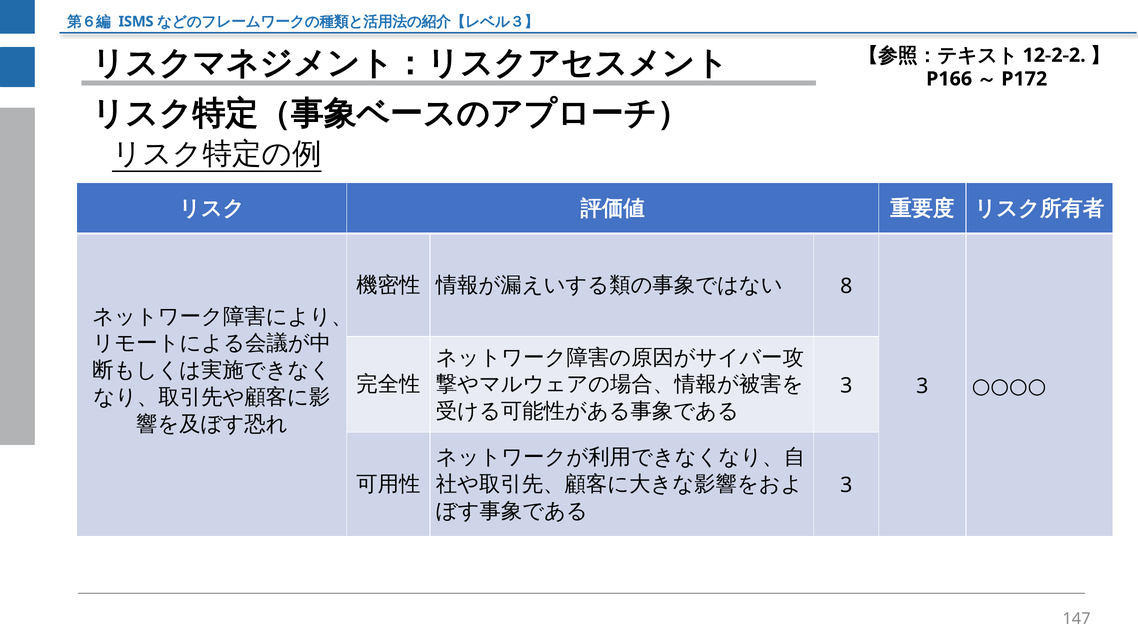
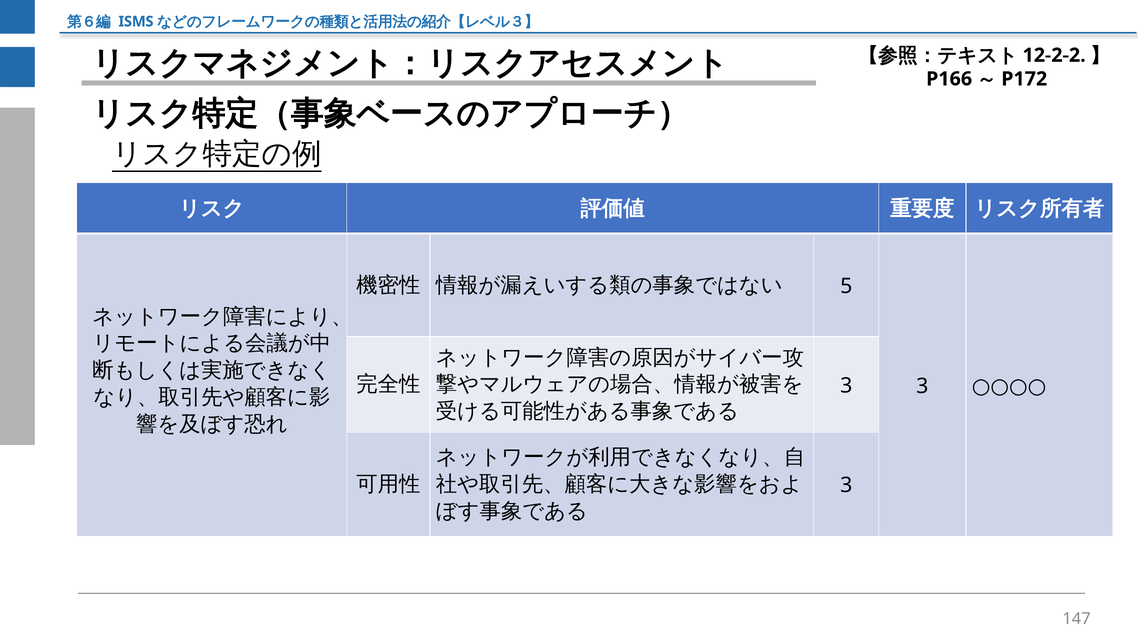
8: 8 -> 5 (846, 286)
